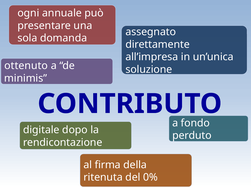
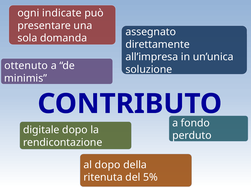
annuale: annuale -> indicate (62, 13)
al firma: firma -> dopo (108, 165)
0%: 0% -> 5% (150, 178)
